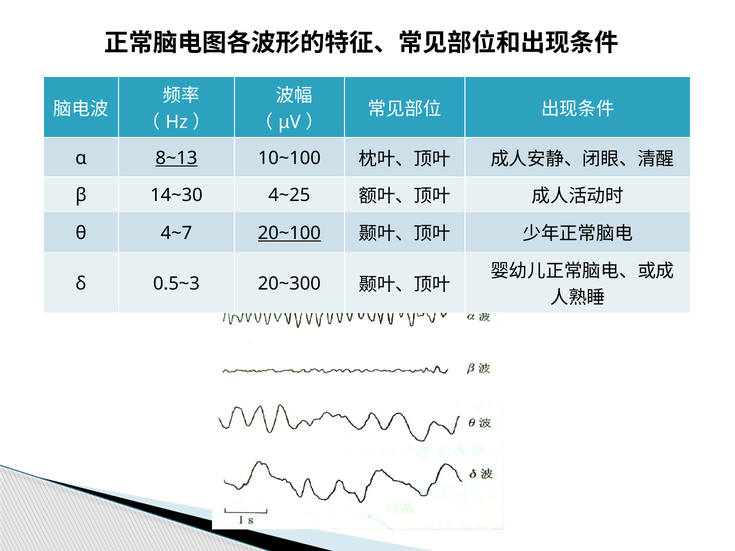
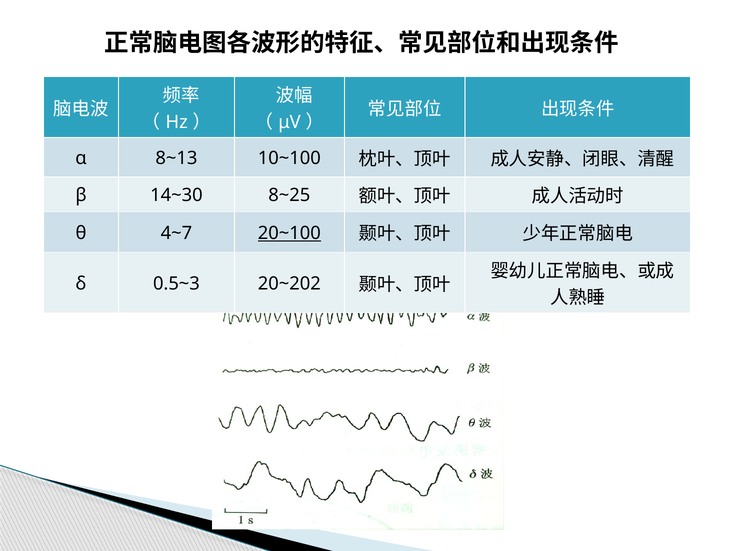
8~13 underline: present -> none (176, 158)
4~25: 4~25 -> 8~25 (289, 195)
20~300: 20~300 -> 20~202 (289, 284)
